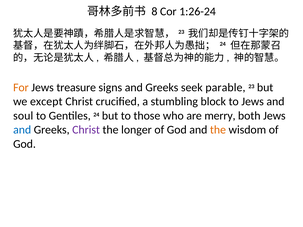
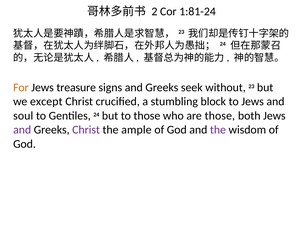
8: 8 -> 2 (154, 11)
1:26-24: 1:26-24 -> 1:81-24 (198, 11)
parable: parable -> without (226, 88)
are merry: merry -> those (220, 116)
and colour: blue -> purple (22, 130)
longer: longer -> ample (136, 130)
the colour: orange -> purple (218, 130)
